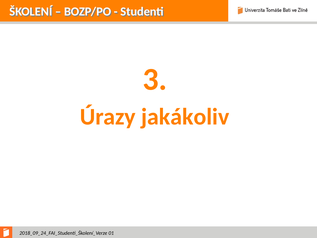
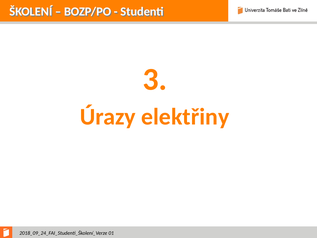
jakákoliv: jakákoliv -> elektřiny (185, 117)
